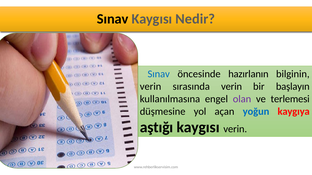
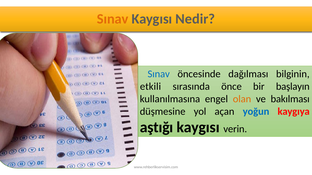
Sınav colour: black -> orange (113, 19)
hazırlanın: hazırlanın -> dağılması (248, 74)
verin: verin -> etkili (151, 87)
sırasında verin: verin -> önce (231, 87)
olan colour: purple -> orange (242, 99)
terlemesi: terlemesi -> bakılması (290, 99)
